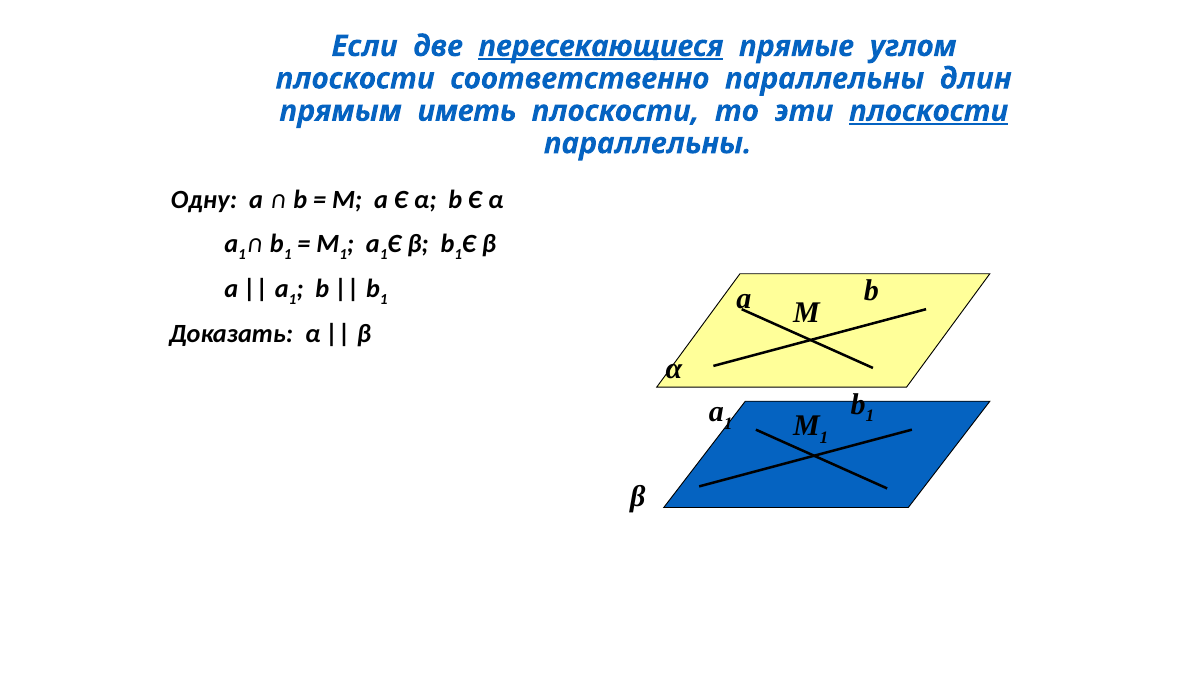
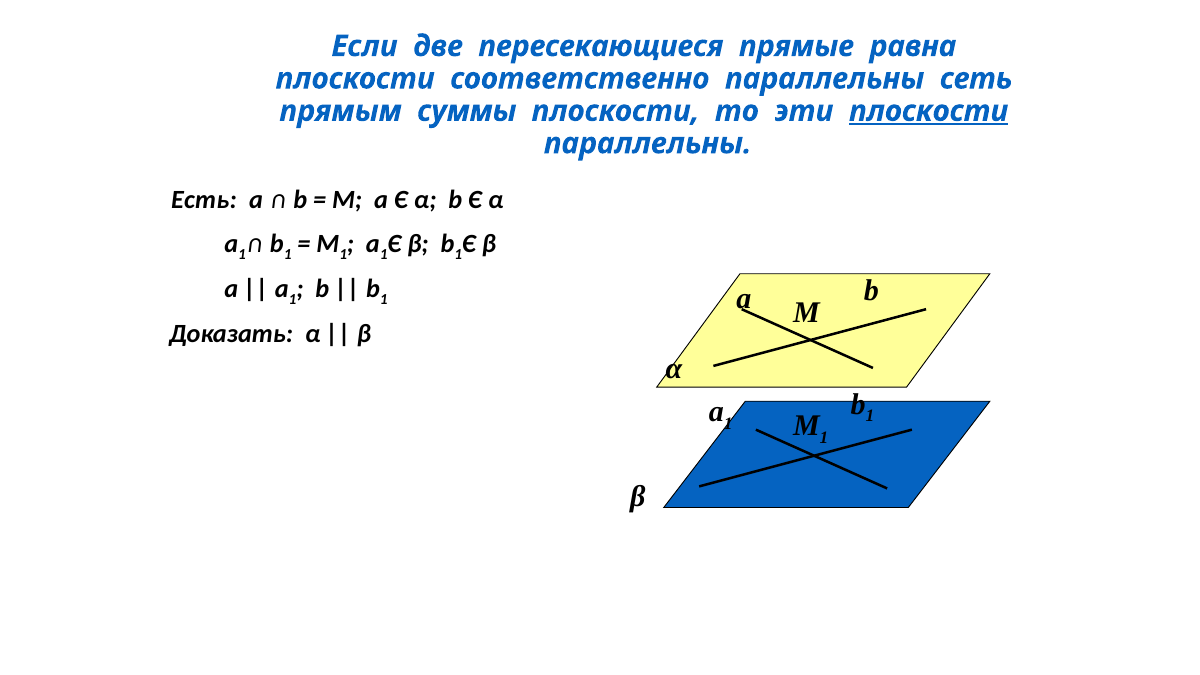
пересекающиеся underline: present -> none (601, 46)
углом: углом -> равна (913, 46)
длин: длин -> сеть (976, 79)
иметь: иметь -> суммы (467, 111)
Одну: Одну -> Есть (204, 200)
